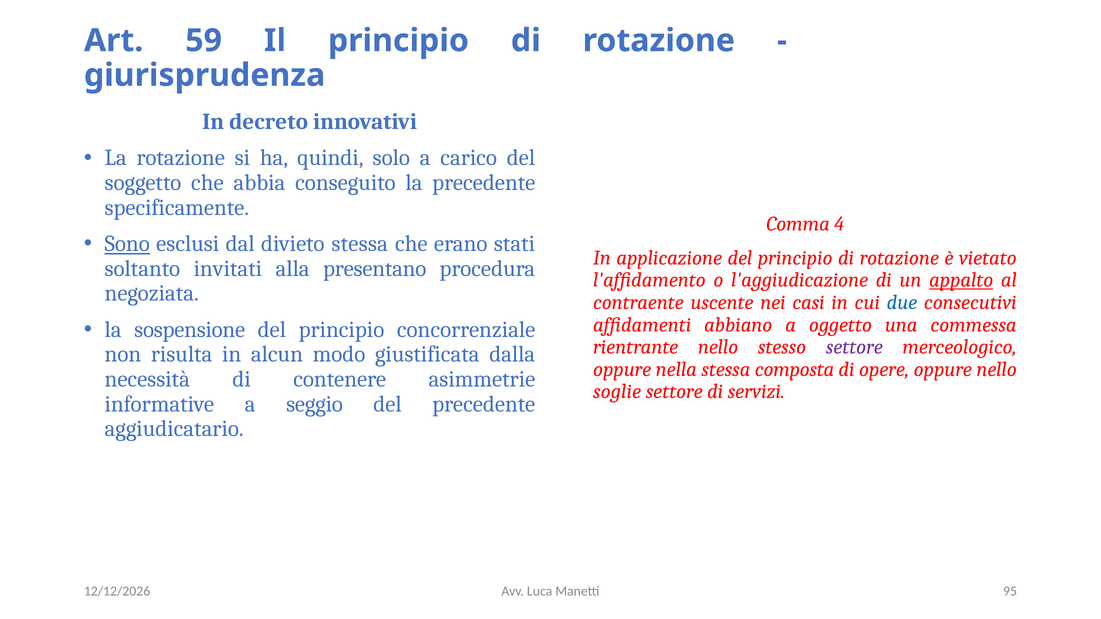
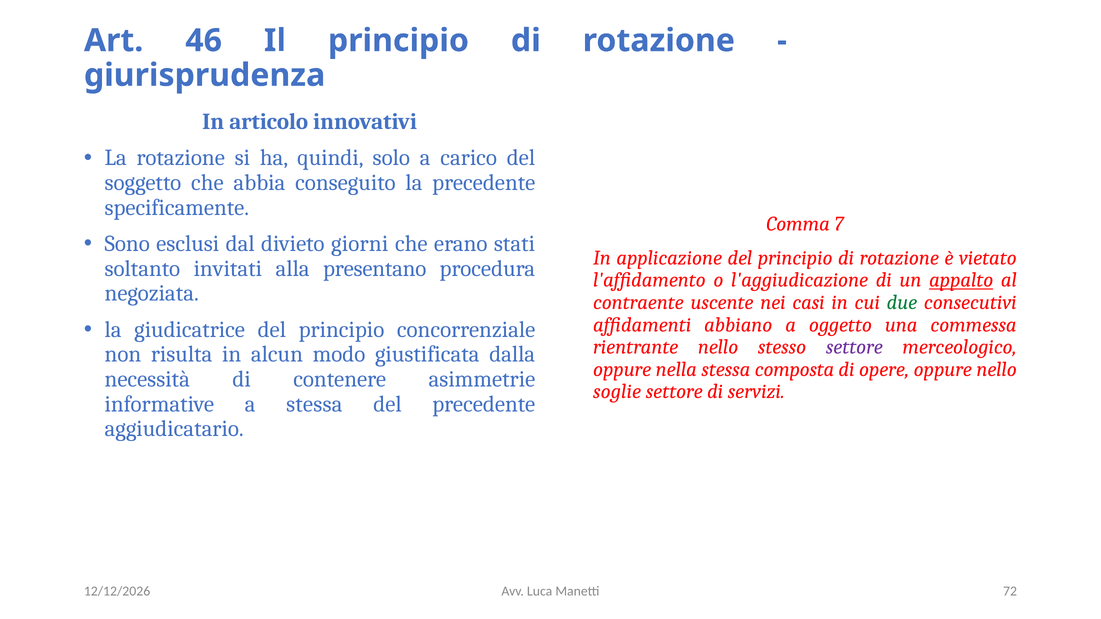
59: 59 -> 46 (204, 41)
decreto: decreto -> articolo (269, 122)
4: 4 -> 7 (839, 224)
Sono underline: present -> none (127, 244)
divieto stessa: stessa -> giorni (360, 244)
due colour: blue -> green (902, 303)
sospensione: sospensione -> giudicatrice (190, 330)
a seggio: seggio -> stessa (314, 404)
95: 95 -> 72 (1010, 591)
